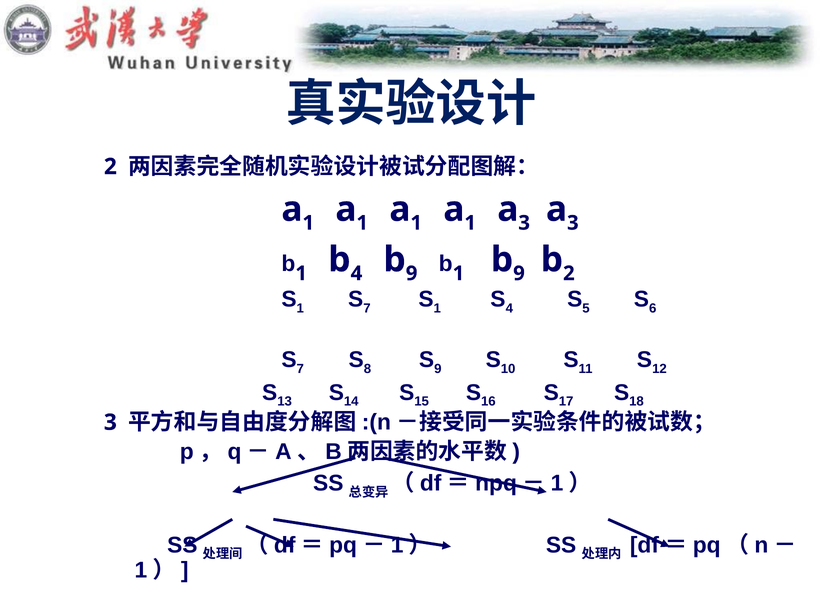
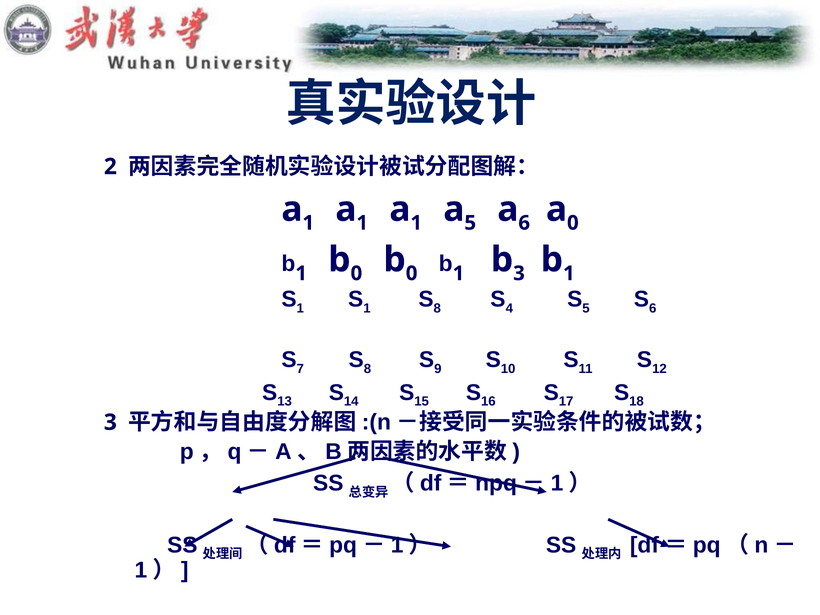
1: 1 -> 5 (470, 223)
3: 3 -> 6 (524, 223)
3: 3 -> 0 (573, 223)
4: 4 -> 0 (356, 273)
9: 9 -> 0 (412, 273)
9: 9 -> 3 (519, 273)
2: 2 -> 1 (569, 273)
7: 7 -> 1 (367, 308)
1: 1 -> 8 (437, 308)
